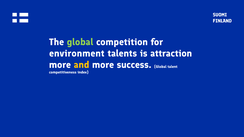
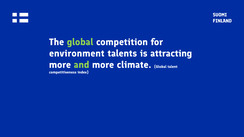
attraction: attraction -> attracting (171, 53)
and colour: yellow -> light green (81, 65)
success: success -> climate (134, 65)
